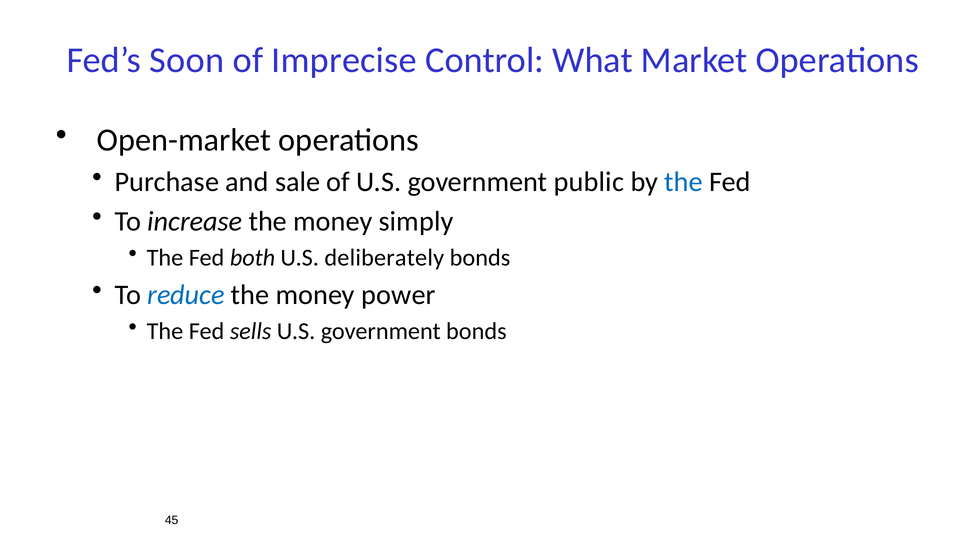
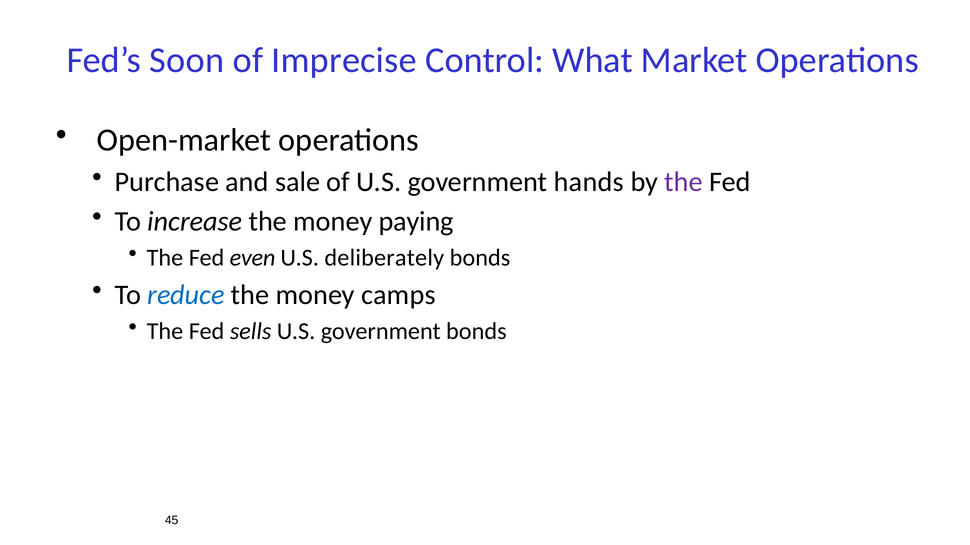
public: public -> hands (589, 182)
the colour: blue -> purple (684, 182)
simply: simply -> paying (416, 222)
both: both -> even (253, 258)
power: power -> camps (398, 295)
